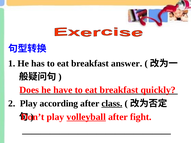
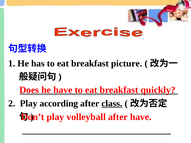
answer: answer -> picture (127, 64)
volleyball underline: present -> none (86, 117)
after fight: fight -> have (141, 117)
